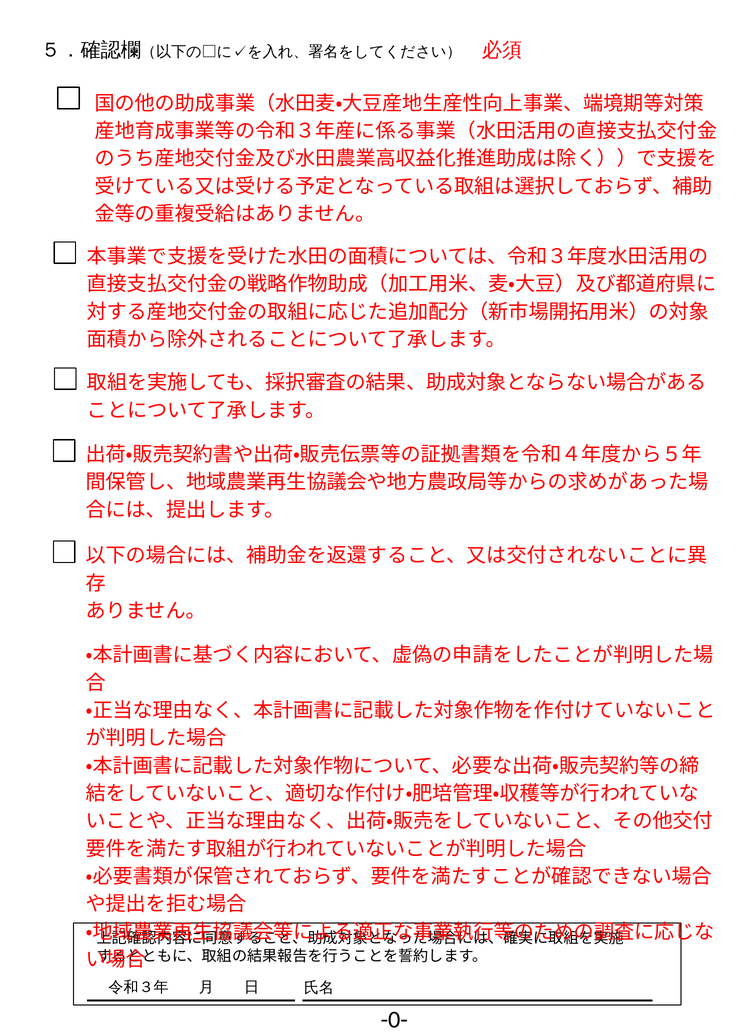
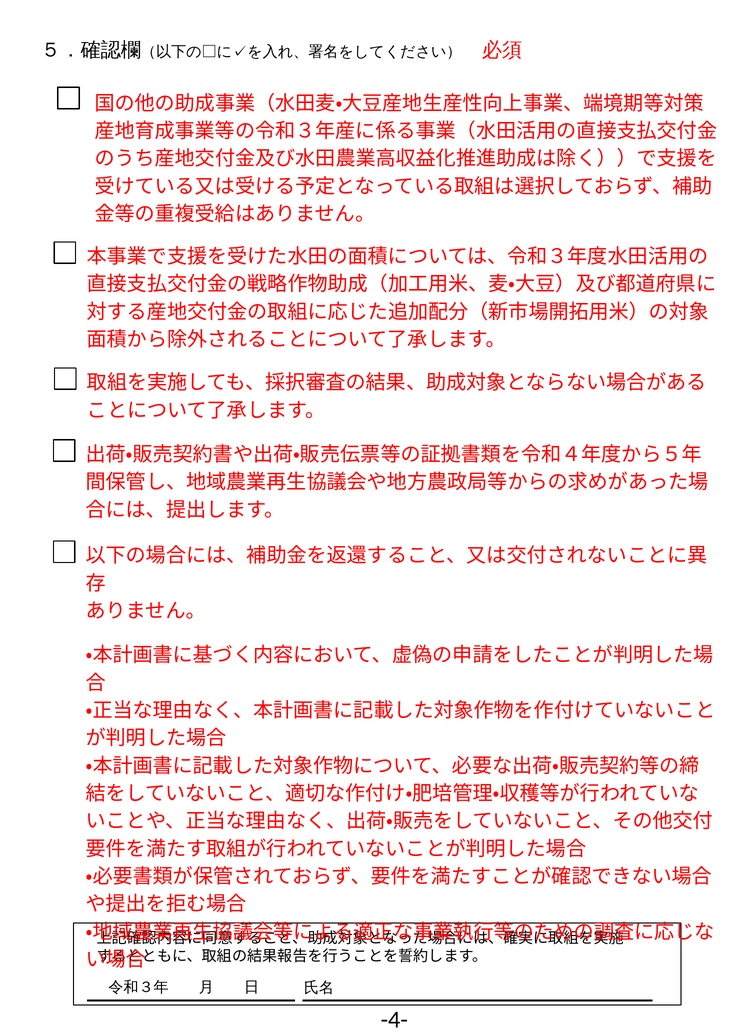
-0-: -0- -> -4- (394, 1020)
